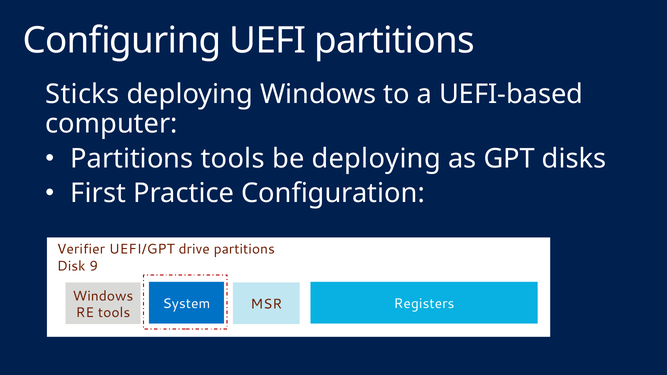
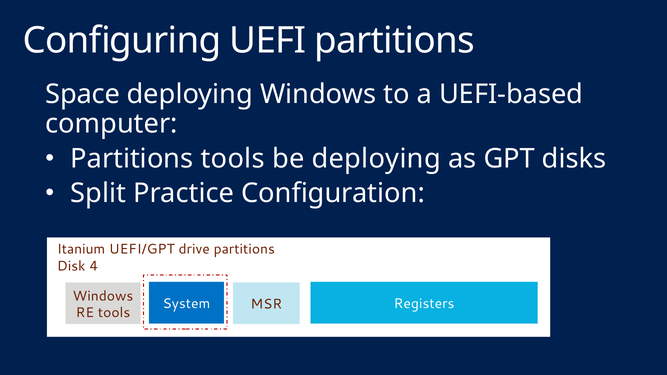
Sticks: Sticks -> Space (83, 94)
First: First -> Split (98, 193)
Verifier: Verifier -> Itanium (81, 249)
9: 9 -> 4 (94, 266)
